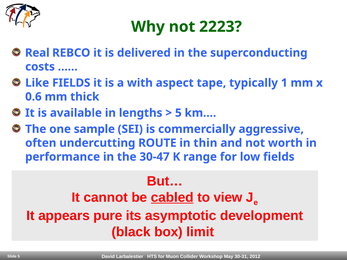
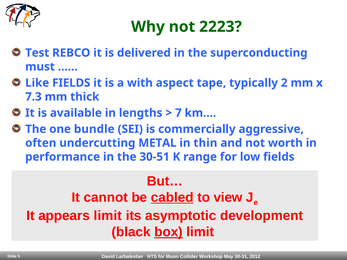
Real: Real -> Test (37, 53)
costs: costs -> must (40, 67)
1: 1 -> 2 (284, 83)
0.6: 0.6 -> 7.3 (33, 97)
5: 5 -> 7 (178, 113)
sample: sample -> bundle (94, 129)
ROUTE: ROUTE -> METAL (157, 143)
30-47: 30-47 -> 30-51 (155, 157)
appears pure: pure -> limit (108, 216)
box underline: none -> present (169, 232)
